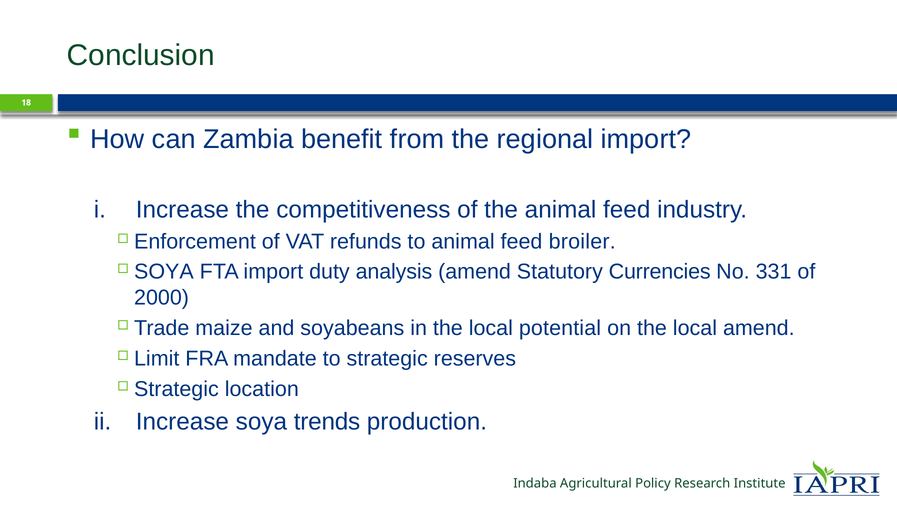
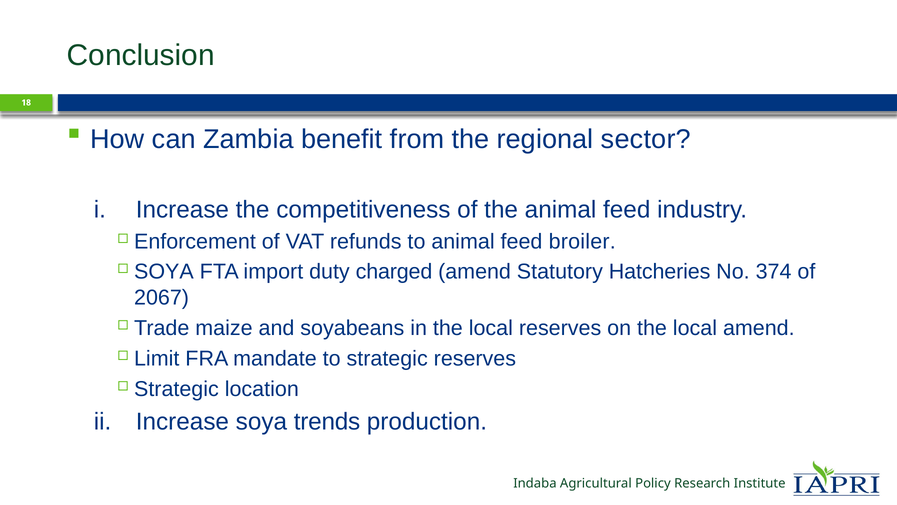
regional import: import -> sector (646, 139)
analysis: analysis -> charged (394, 272)
Currencies: Currencies -> Hatcheries (660, 272)
331: 331 -> 374 (774, 272)
2000: 2000 -> 2067 (162, 297)
local potential: potential -> reserves (560, 328)
